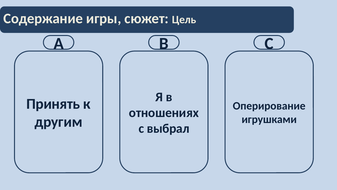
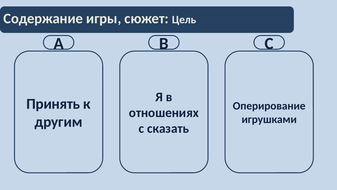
выбрал: выбрал -> сказать (168, 128)
